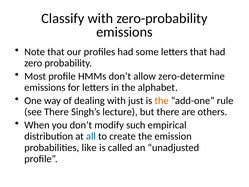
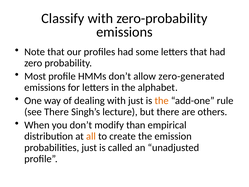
zero-determine: zero-determine -> zero-generated (191, 76)
such: such -> than (136, 125)
all colour: blue -> orange (91, 136)
probabilities like: like -> just (89, 147)
